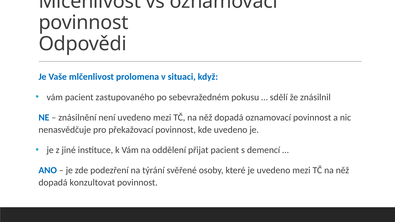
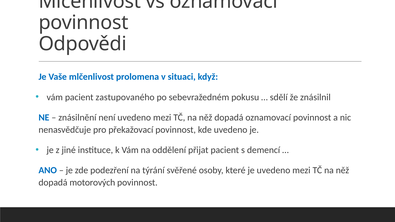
konzultovat: konzultovat -> motorových (92, 183)
